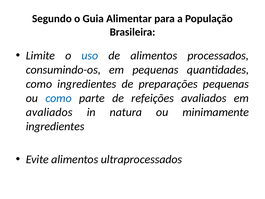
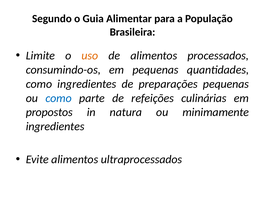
uso colour: blue -> orange (90, 56)
refeições avaliados: avaliados -> culinárias (204, 98)
avaliados: avaliados -> propostos (49, 112)
